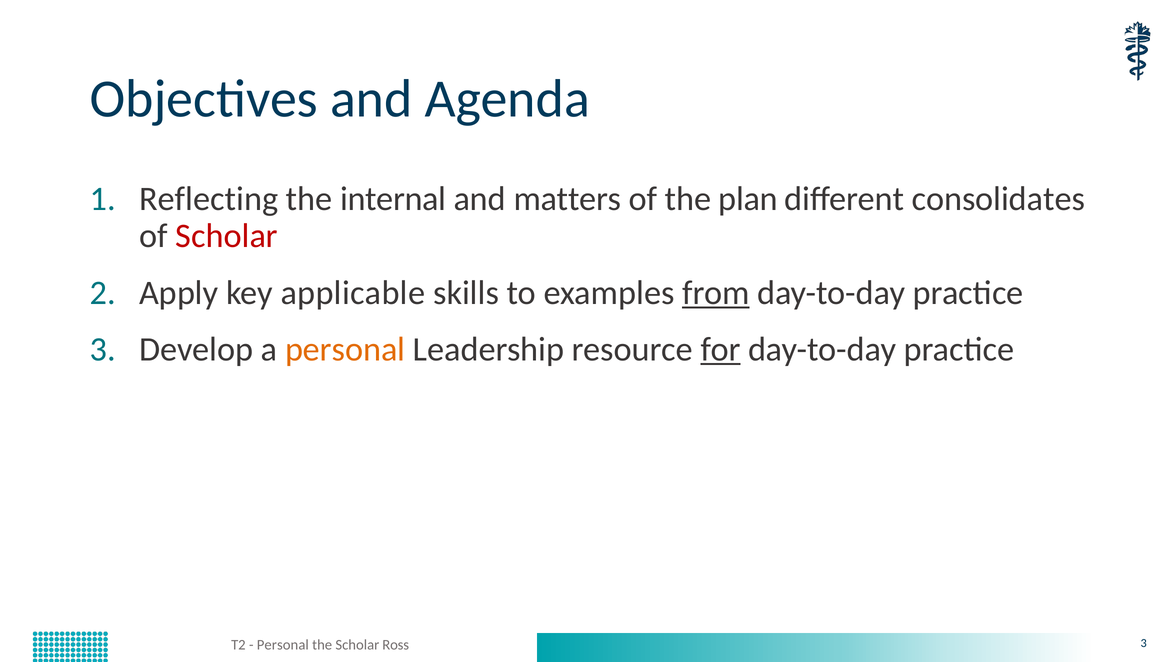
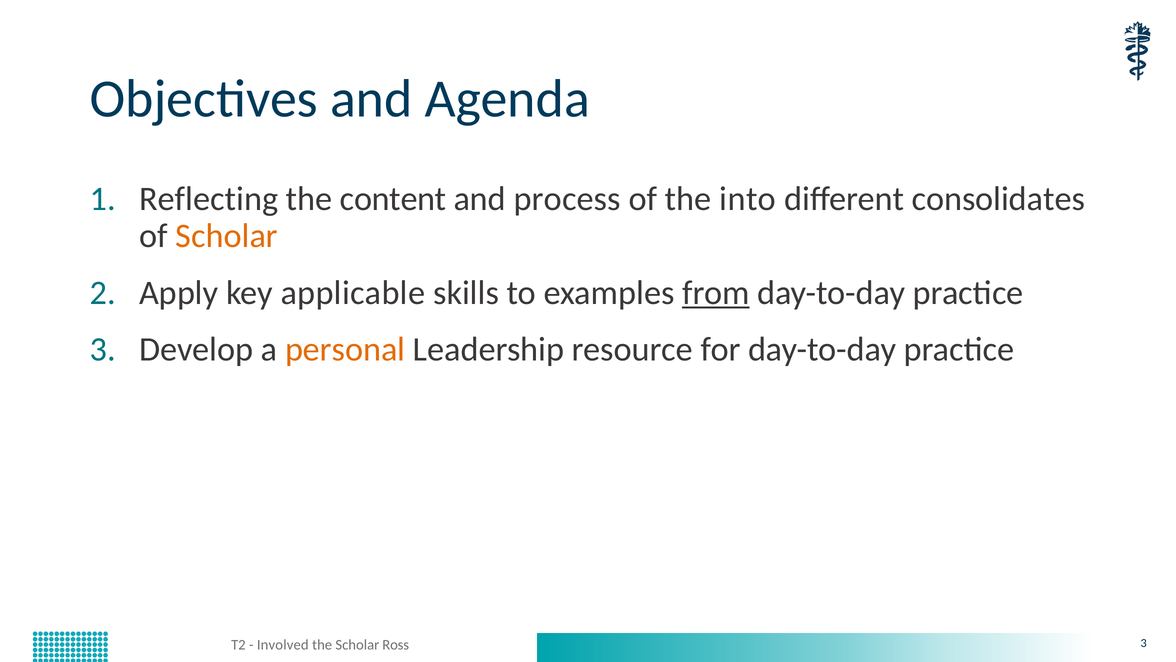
internal: internal -> content (393, 199)
matters: matters -> process (567, 199)
plan: plan -> into (748, 199)
Scholar colour: red -> orange (227, 236)
for underline: present -> none (721, 349)
Personal: Personal -> Involved (283, 644)
